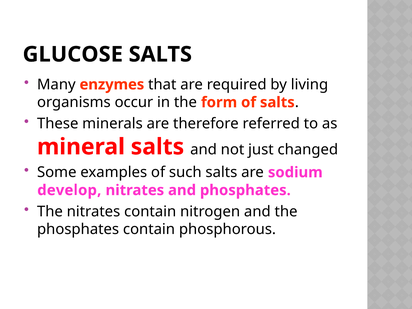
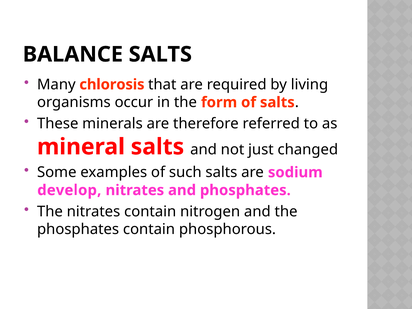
GLUCOSE: GLUCOSE -> BALANCE (73, 54)
enzymes: enzymes -> chlorosis (112, 85)
